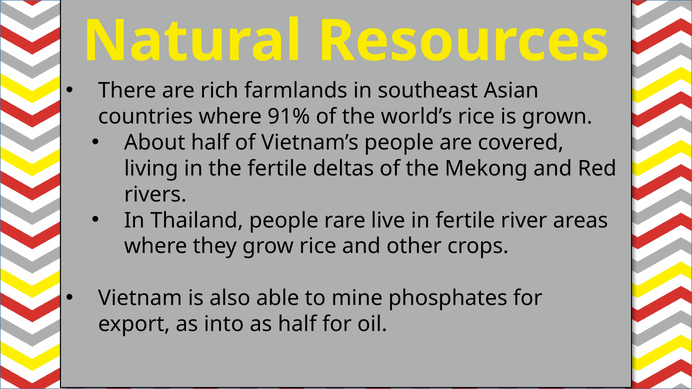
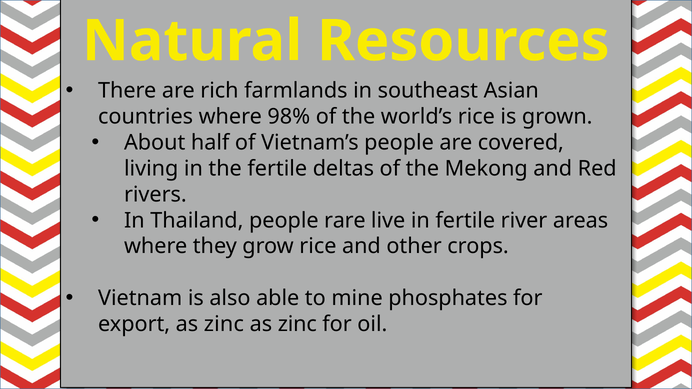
91%: 91% -> 98% (289, 117)
export as into: into -> zinc (224, 324)
half: half -> zinc (297, 324)
